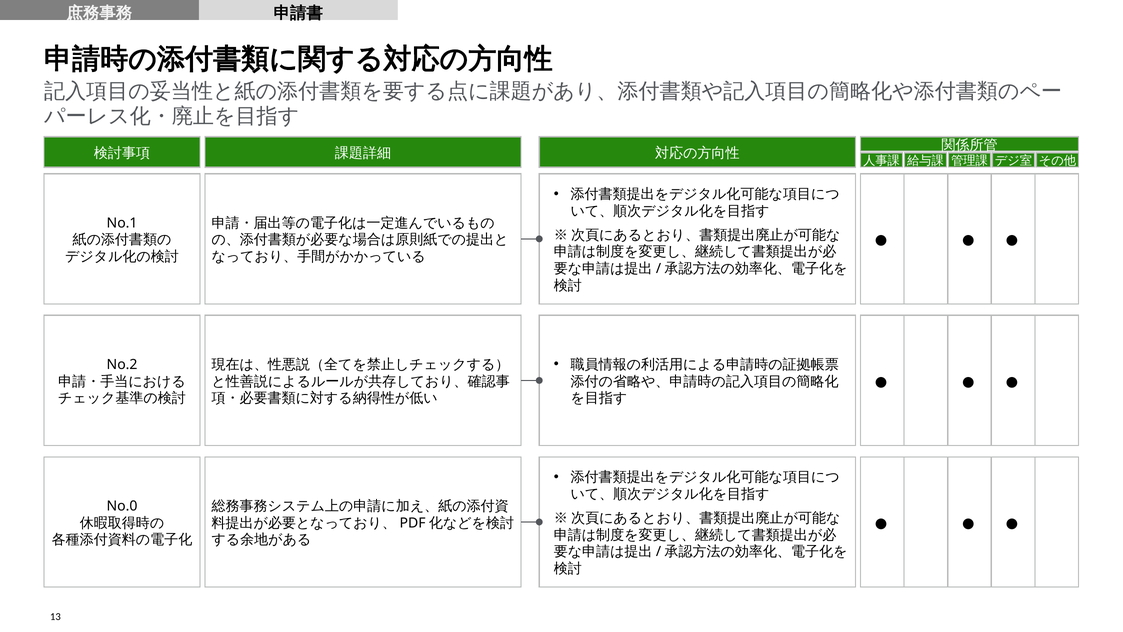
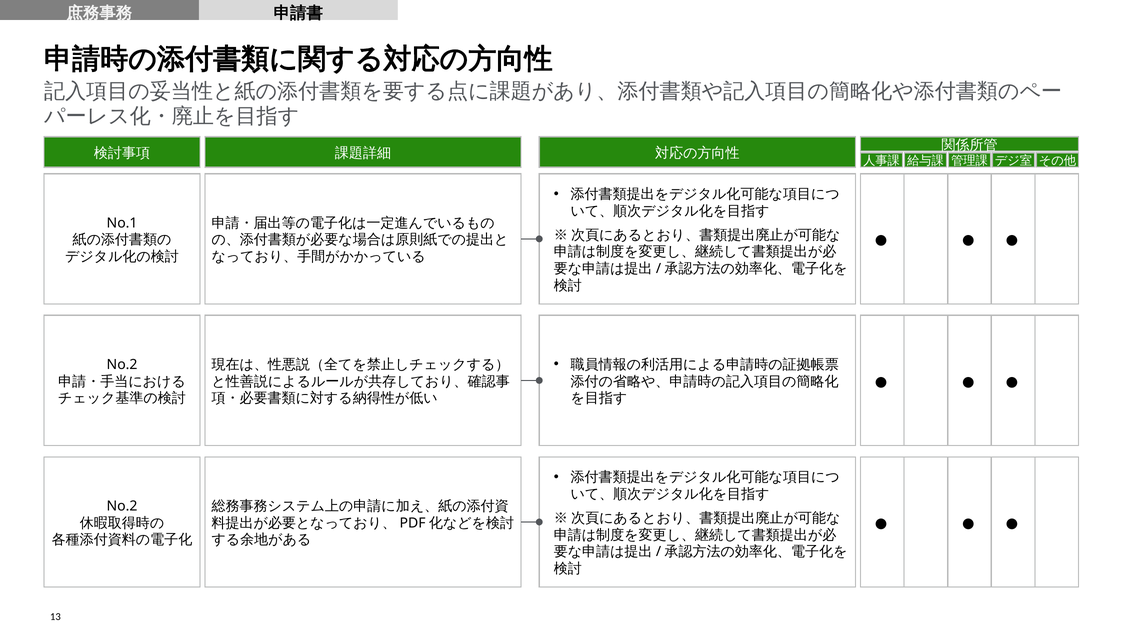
No.0: No.0 -> No.2 (122, 506)
